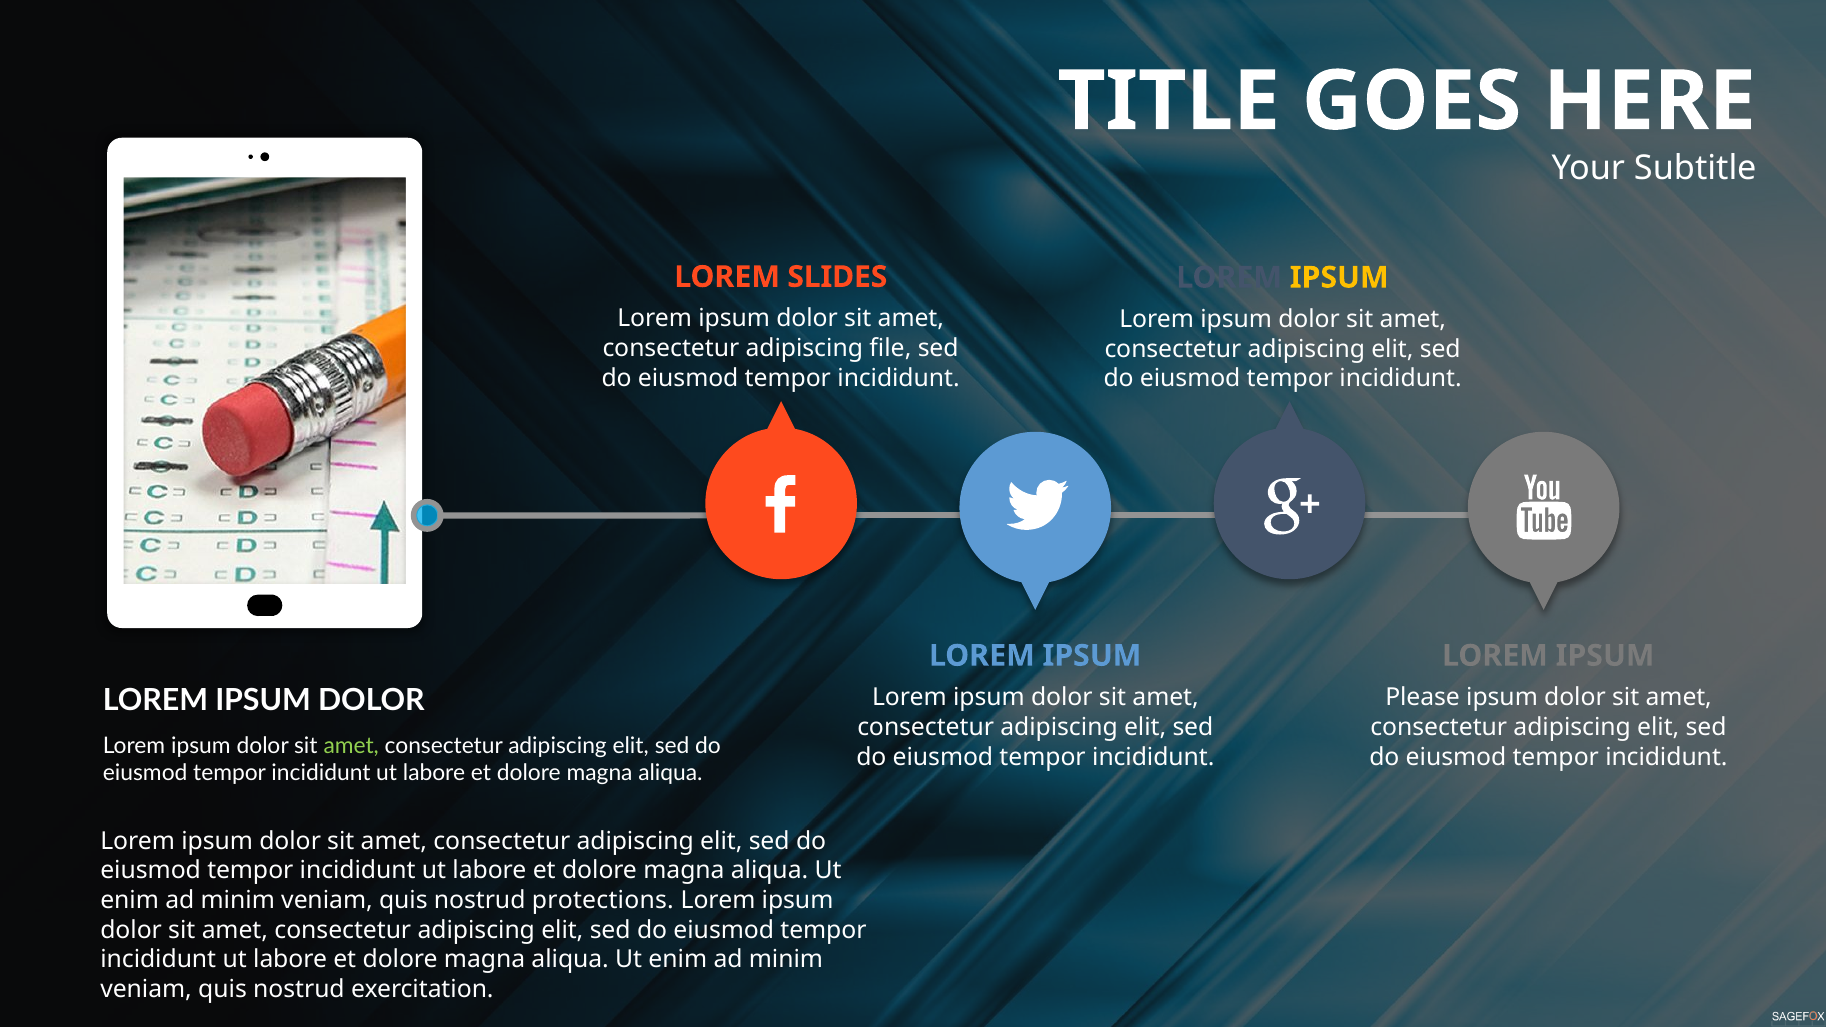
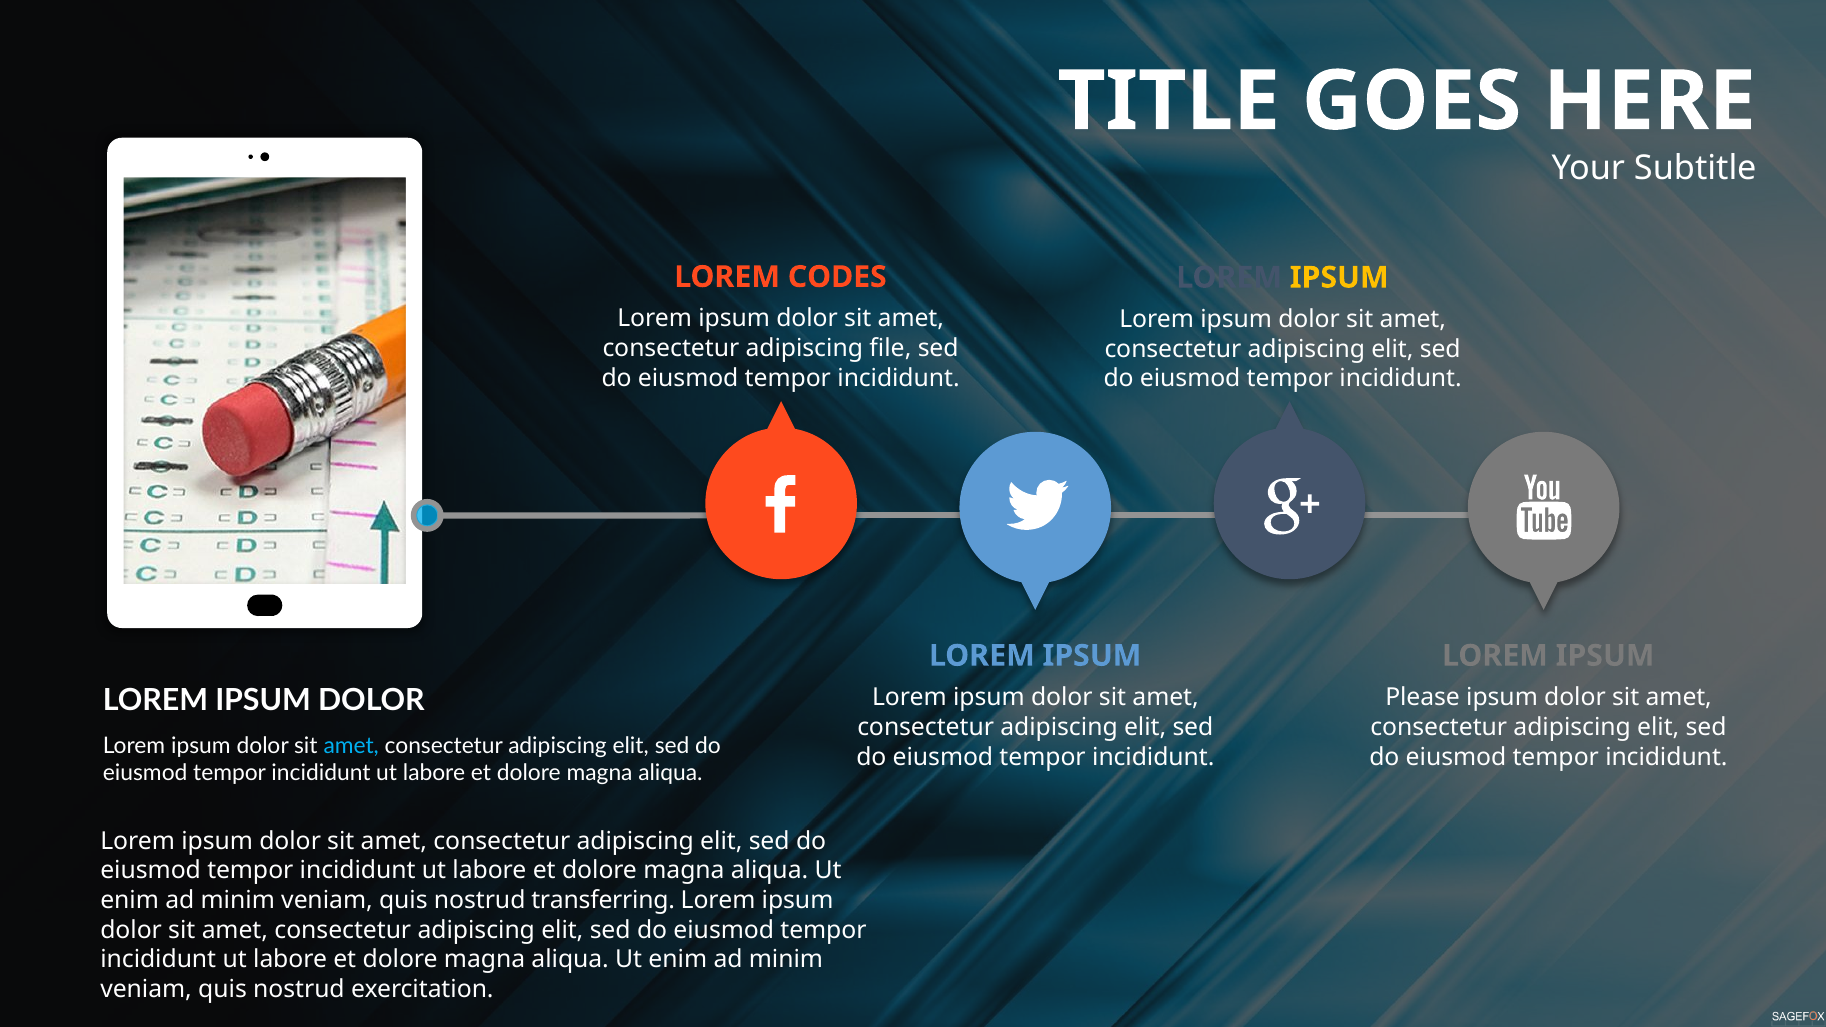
SLIDES: SLIDES -> CODES (837, 277)
amet colour: light green -> light blue (351, 746)
protections: protections -> transferring (603, 900)
